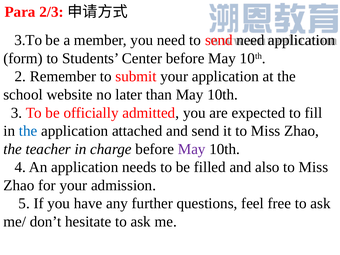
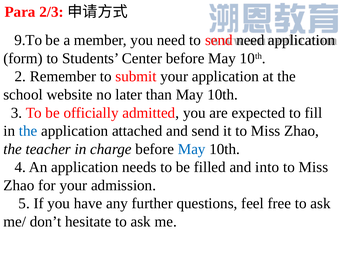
3.To: 3.To -> 9.To (28, 40)
May colour: purple -> blue (192, 149)
also: also -> into (267, 167)
